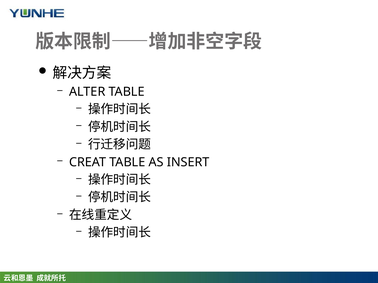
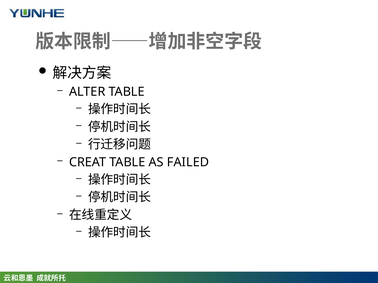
INSERT: INSERT -> FAILED (188, 162)
